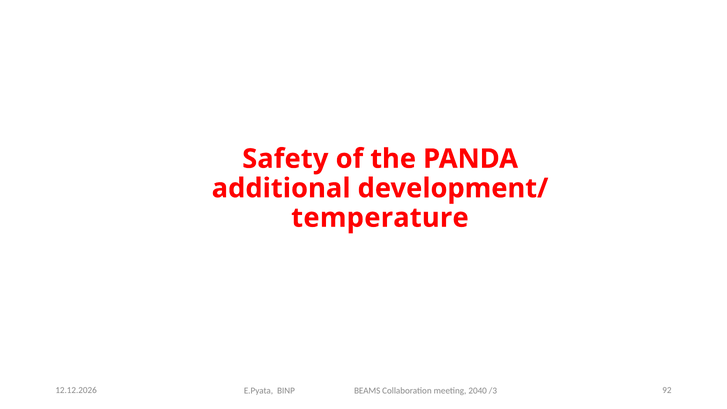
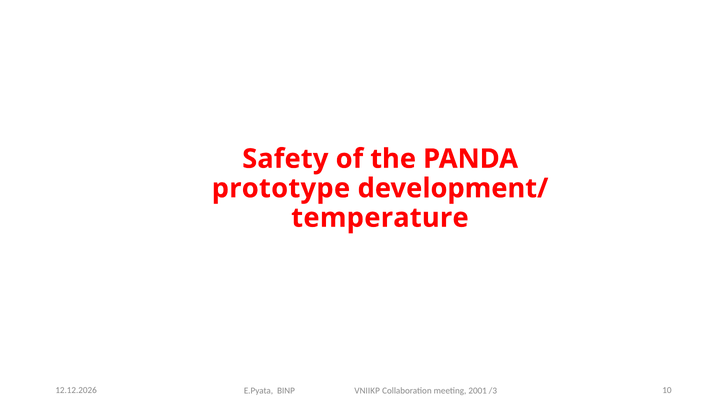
additional: additional -> prototype (281, 188)
92: 92 -> 10 (667, 390)
BEAMS: BEAMS -> VNIIKP (367, 391)
2040: 2040 -> 2001 (478, 391)
